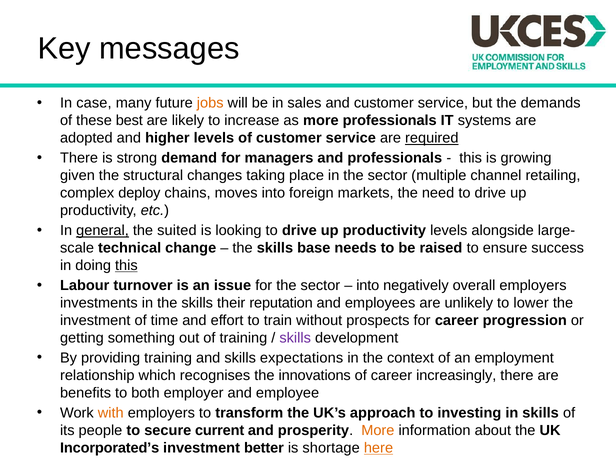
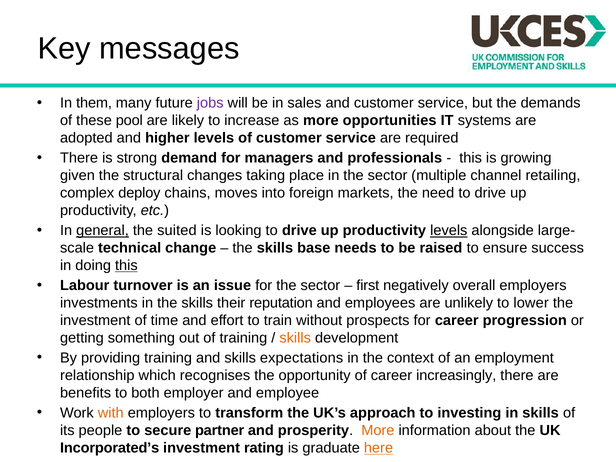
case: case -> them (94, 103)
jobs colour: orange -> purple (210, 103)
best: best -> pool (129, 121)
more professionals: professionals -> opportunities (390, 121)
required underline: present -> none (432, 138)
levels underline: none -> present (449, 231)
into: into -> first (368, 286)
skills colour: purple -> orange (295, 338)
innovations: innovations -> opportunity (315, 375)
current: current -> partner (220, 430)
better: better -> rating (264, 448)
shortage: shortage -> graduate (331, 448)
